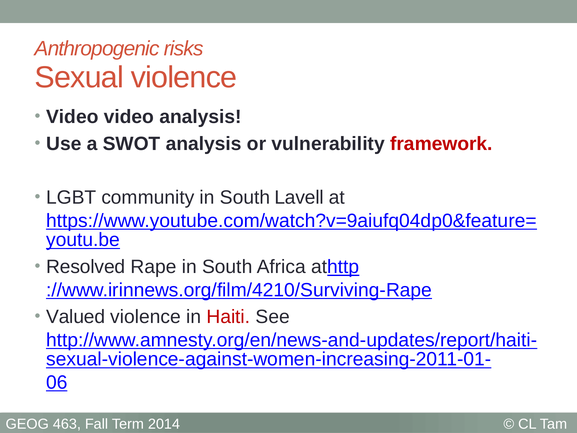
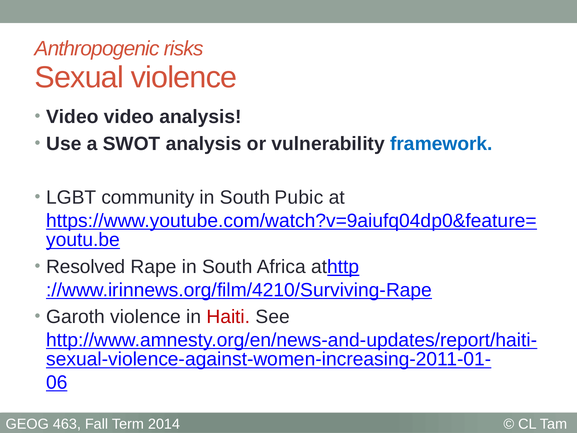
framework colour: red -> blue (441, 144)
Lavell: Lavell -> Pubic (299, 198)
Valued: Valued -> Garoth (76, 317)
